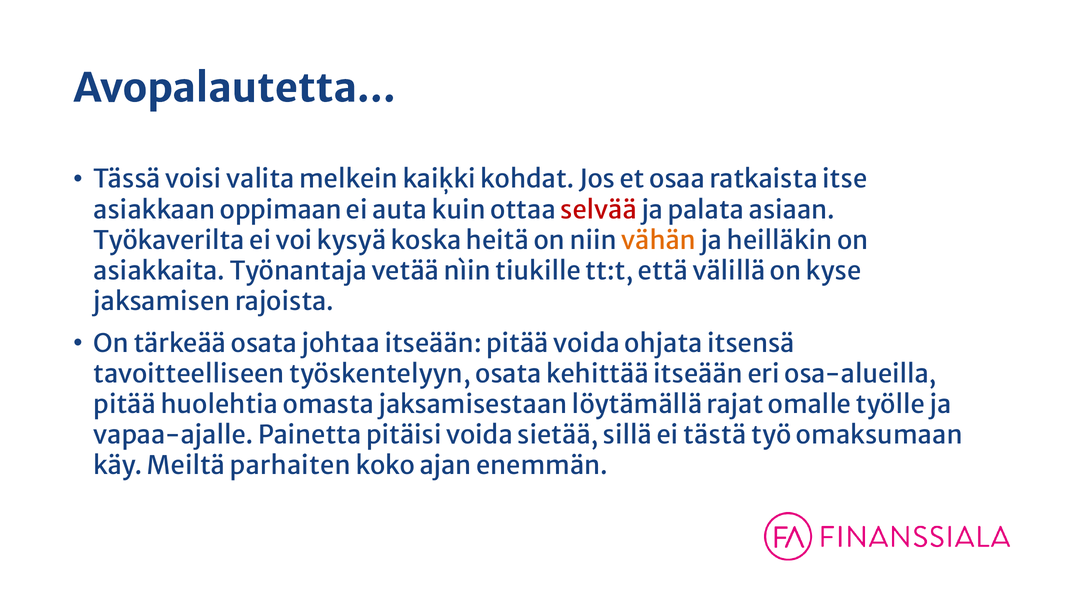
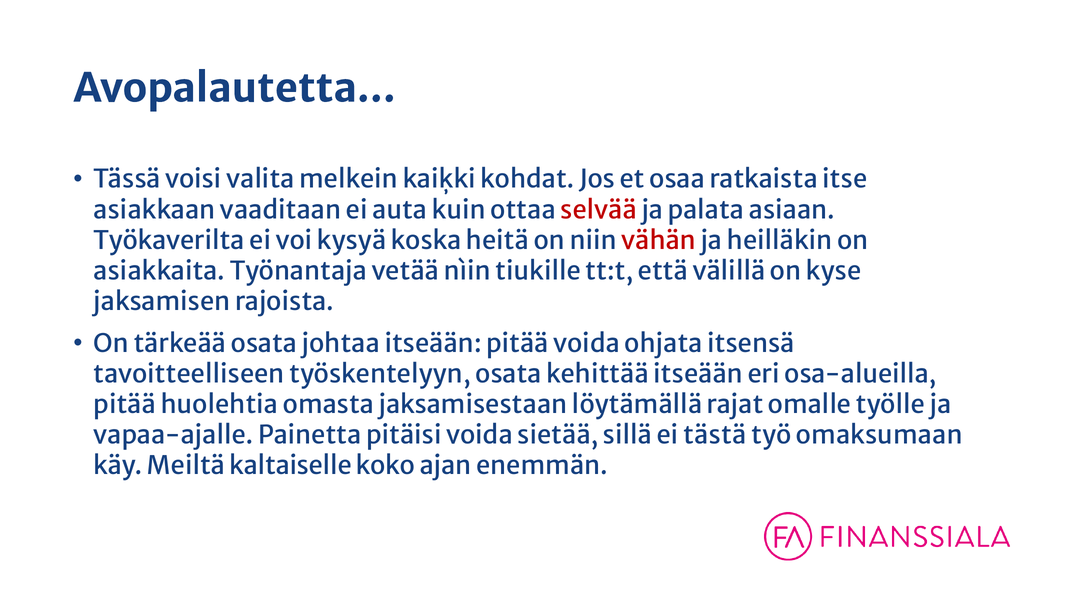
oppimaan: oppimaan -> vaaditaan (281, 210)
vähän colour: orange -> red (659, 241)
parhaiten: parhaiten -> kaltaiselle (291, 466)
